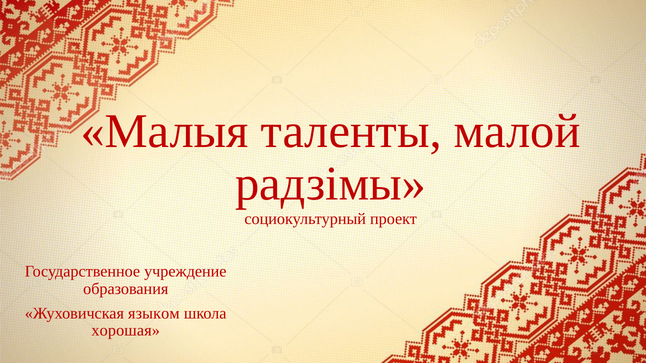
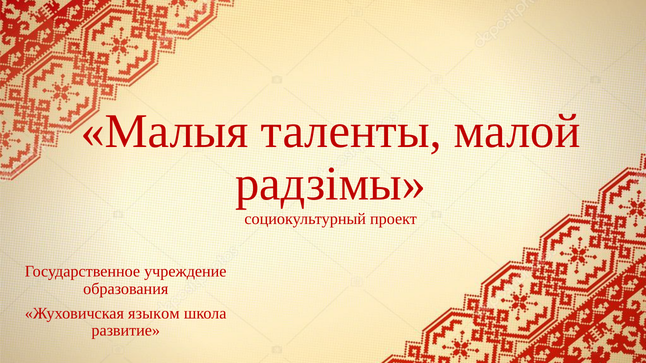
хорошая: хорошая -> развитие (126, 331)
